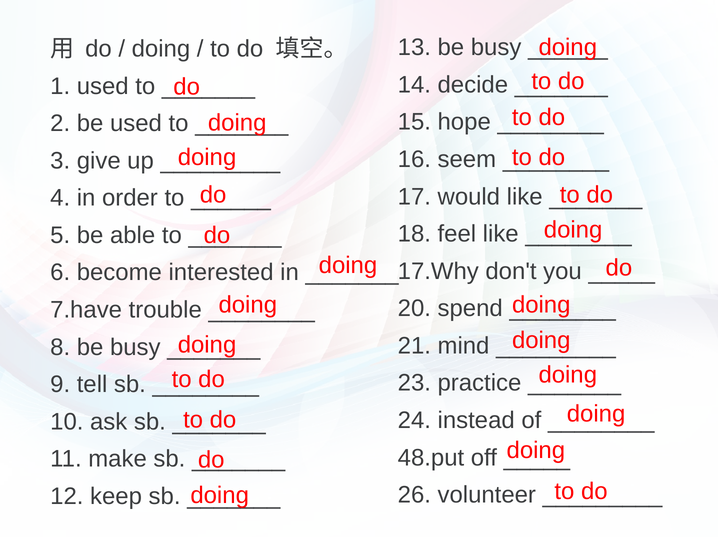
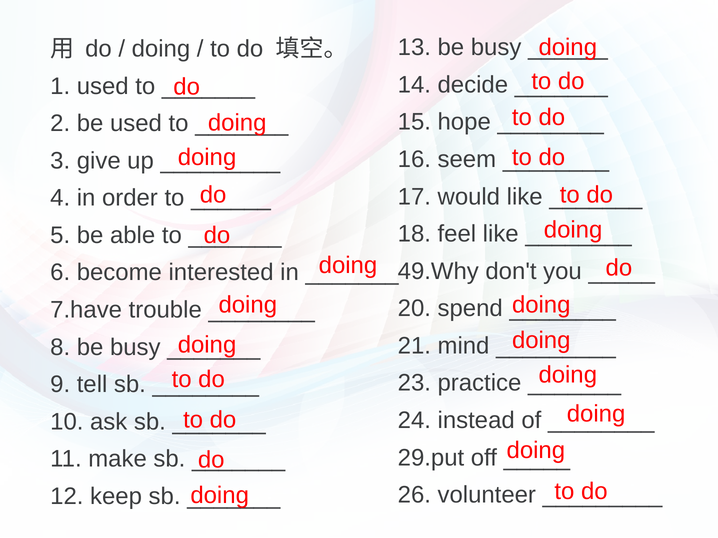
17.Why: 17.Why -> 49.Why (438, 271)
48.put: 48.put -> 29.put (431, 458)
